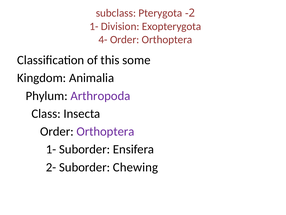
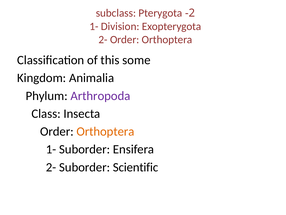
4-: 4- -> 2- (103, 40)
Orthoptera colour: purple -> orange (105, 131)
Chewing: Chewing -> Scientific (136, 167)
